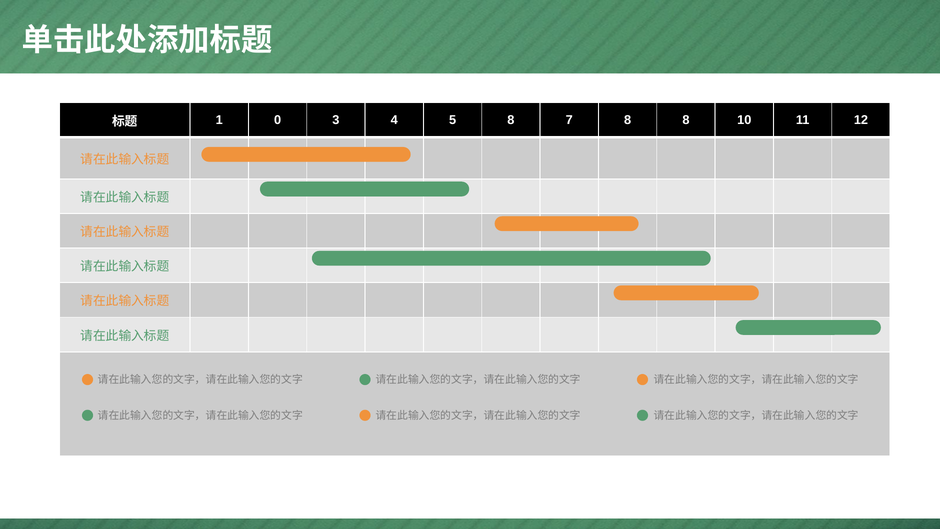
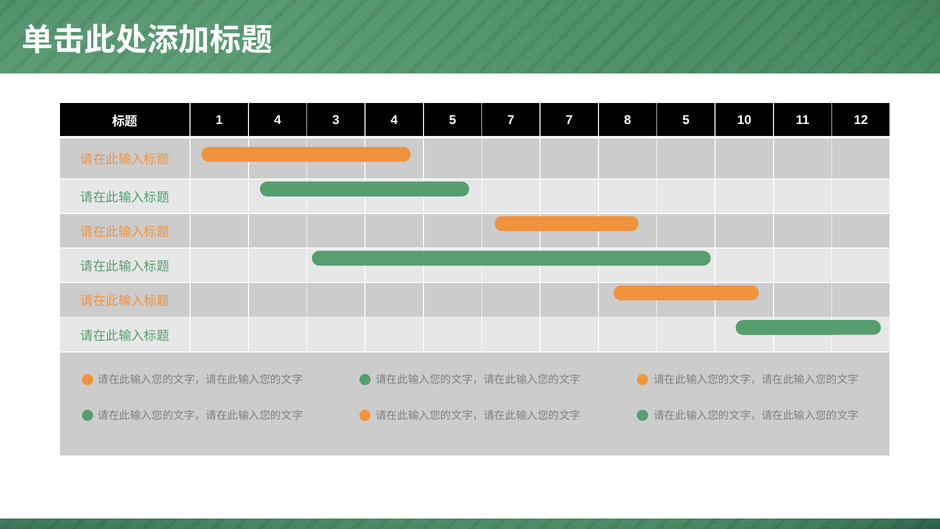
1 0: 0 -> 4 (278, 120)
5 8: 8 -> 7 (511, 120)
8 8: 8 -> 5 (686, 120)
